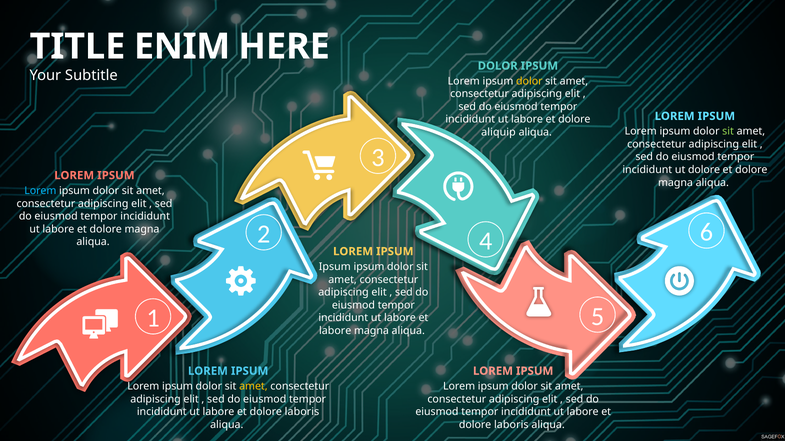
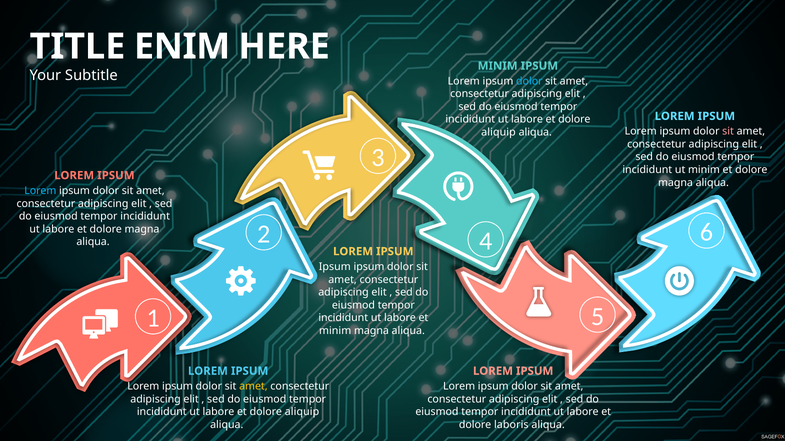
DOLOR: DOLOR -> MINIM (498, 66)
dolor colour: yellow -> light blue (529, 81)
sit colour: light green -> pink (728, 132)
ut dolore: dolore -> minim (704, 170)
labore: labore -> minim (335, 331)
laboris: laboris -> aliquip (302, 412)
